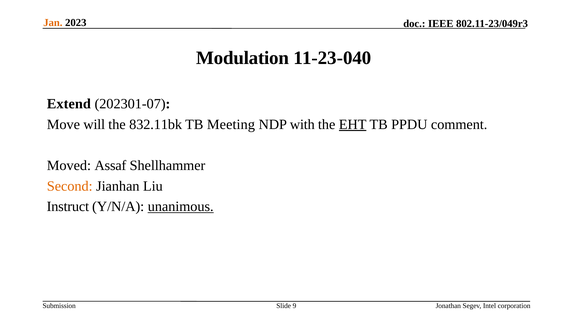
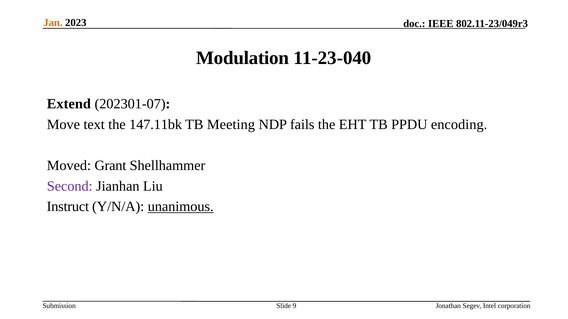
will: will -> text (94, 125)
832.11bk: 832.11bk -> 147.11bk (156, 125)
with: with -> fails (302, 125)
EHT underline: present -> none (353, 125)
comment: comment -> encoding (459, 125)
Assaf: Assaf -> Grant (110, 166)
Second colour: orange -> purple (70, 186)
